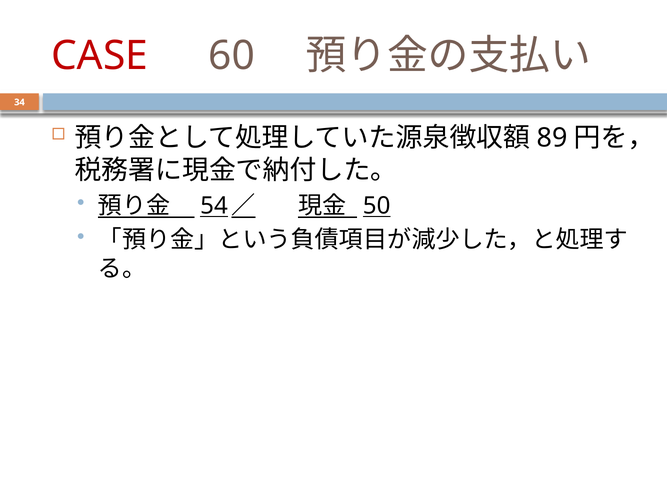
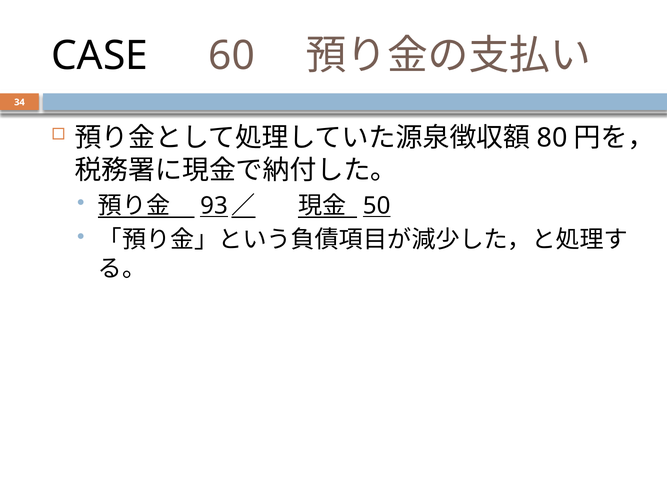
CASE colour: red -> black (100, 56)
89: 89 -> 80 (552, 138)
54: 54 -> 93 (214, 206)
